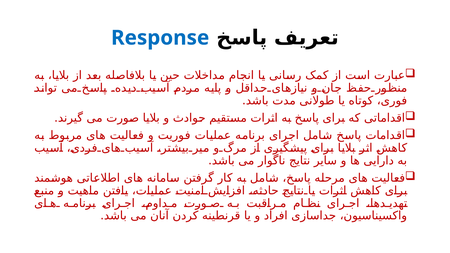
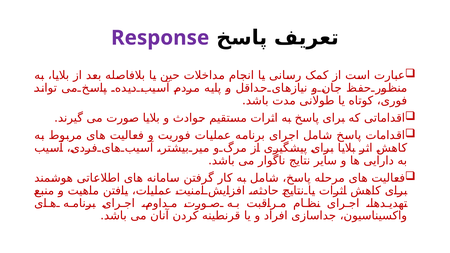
Response colour: blue -> purple (160, 38)
